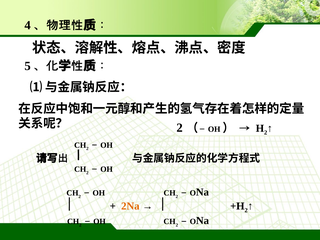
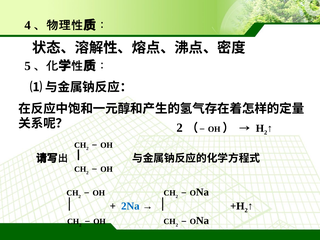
2Na colour: orange -> blue (130, 206)
